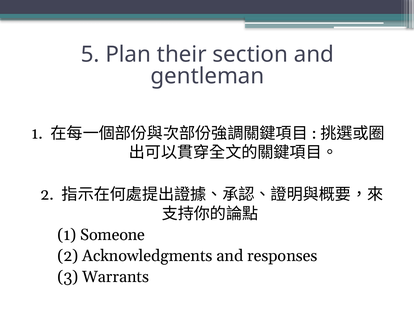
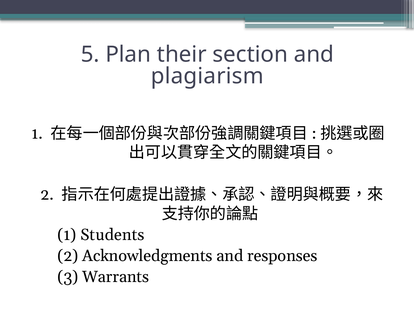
gentleman: gentleman -> plagiarism (207, 76)
Someone: Someone -> Students (112, 235)
